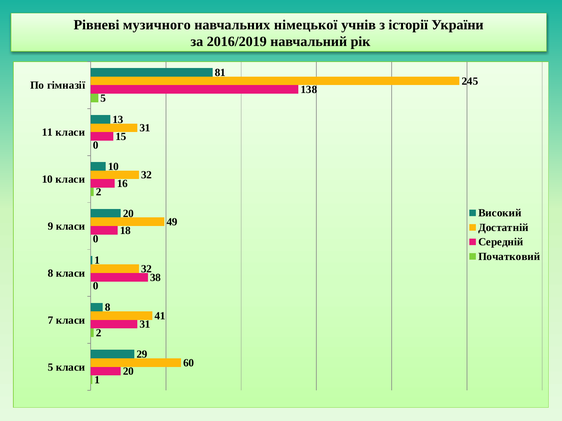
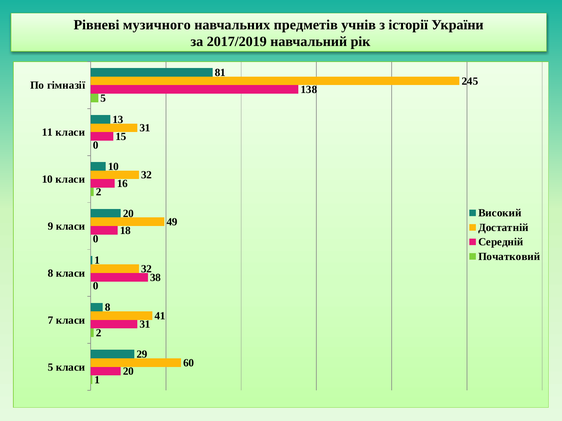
німецької: німецької -> предметів (306, 25)
2016/2019: 2016/2019 -> 2017/2019 (237, 42)
